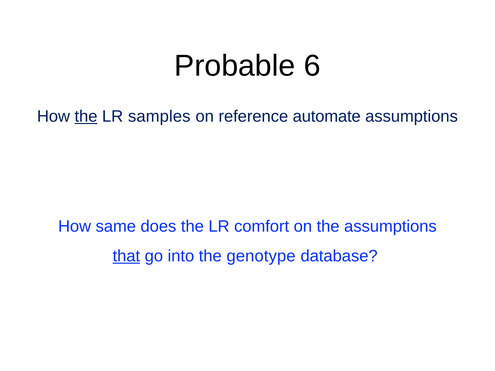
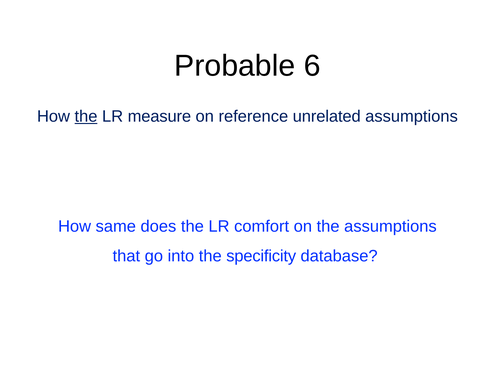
samples: samples -> measure (159, 117)
automate: automate -> unrelated (327, 117)
that underline: present -> none (126, 256)
genotype: genotype -> specificity (261, 256)
